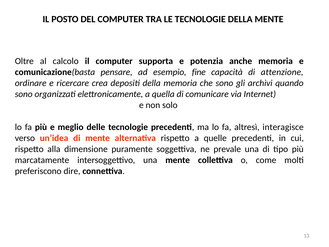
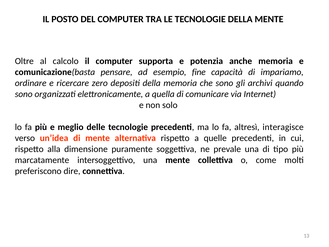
attenzione: attenzione -> impariamo (282, 72)
crea: crea -> zero (100, 83)
